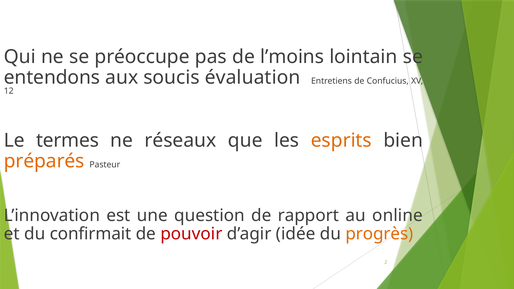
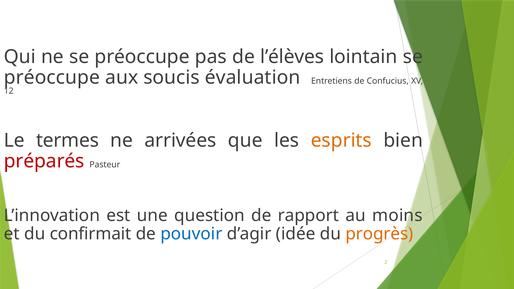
l’moins: l’moins -> l’élèves (292, 57)
entendons: entendons -> préoccupe (52, 78)
réseaux: réseaux -> arrivées (180, 140)
préparés colour: orange -> red (44, 161)
online: online -> moins (397, 216)
pouvoir colour: red -> blue (191, 234)
